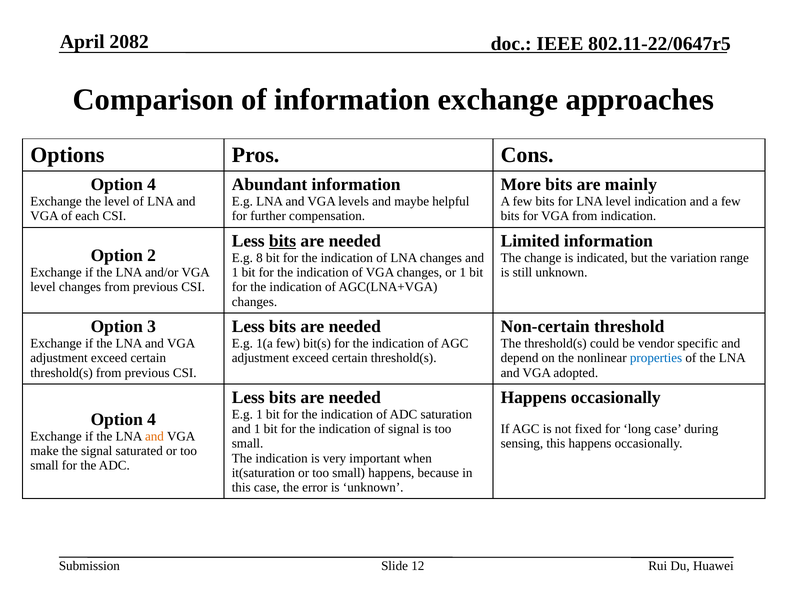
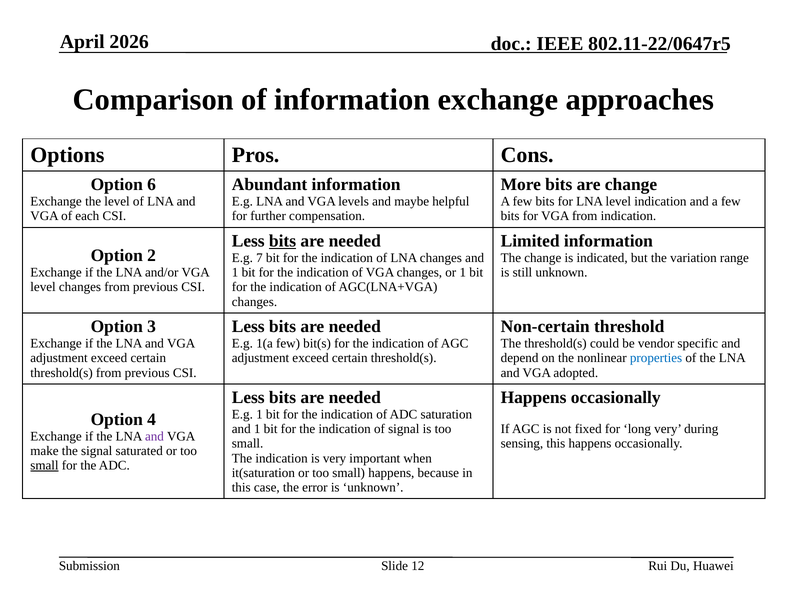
2082: 2082 -> 2026 (129, 42)
4: 4 -> 6 (152, 185)
are mainly: mainly -> change (631, 185)
8: 8 -> 7 (259, 258)
long case: case -> very (668, 429)
and colour: orange -> purple (154, 436)
small underline: none -> present (44, 465)
